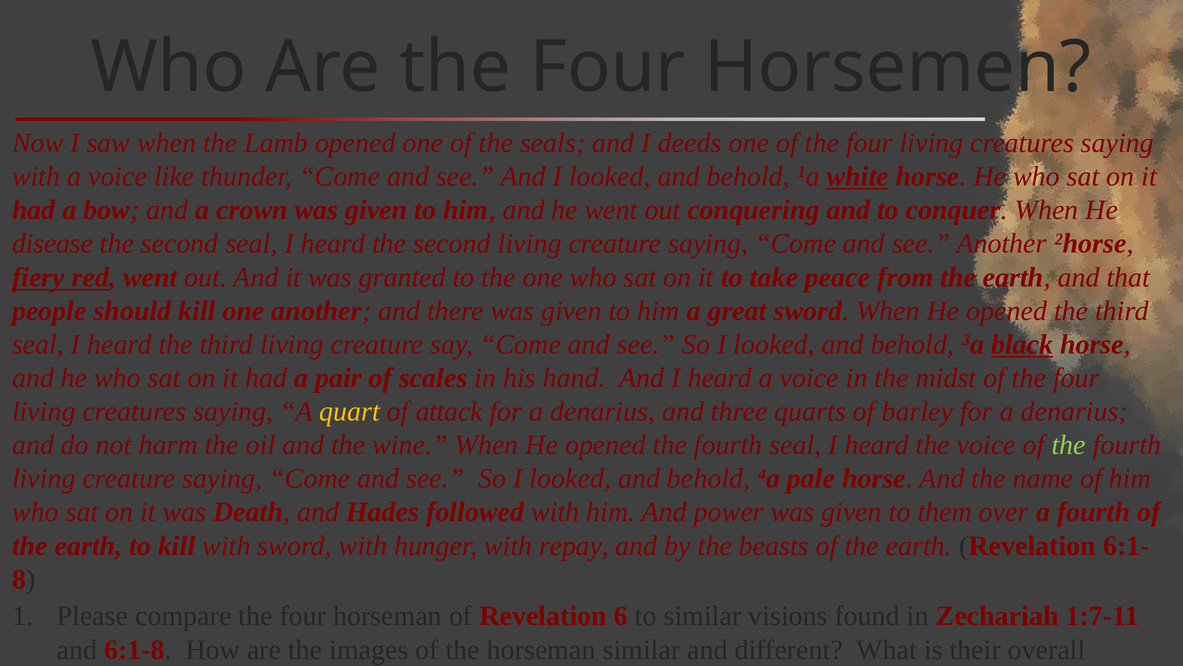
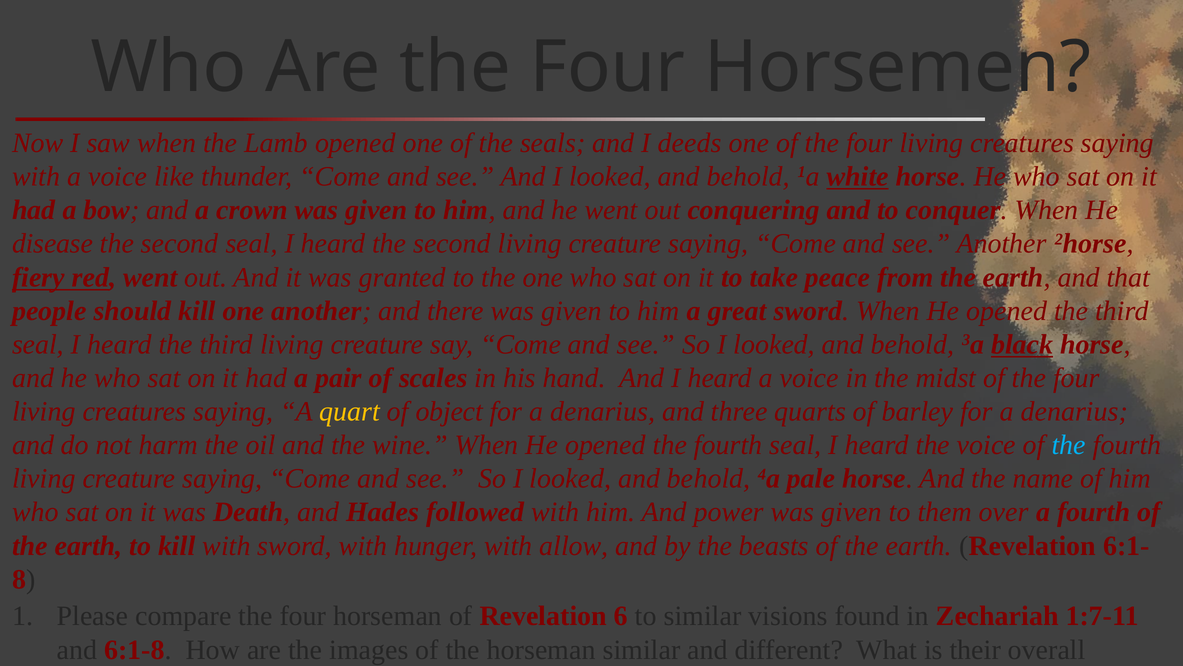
attack: attack -> object (449, 411)
the colour: light green -> light blue (1069, 445)
repay: repay -> allow (574, 545)
